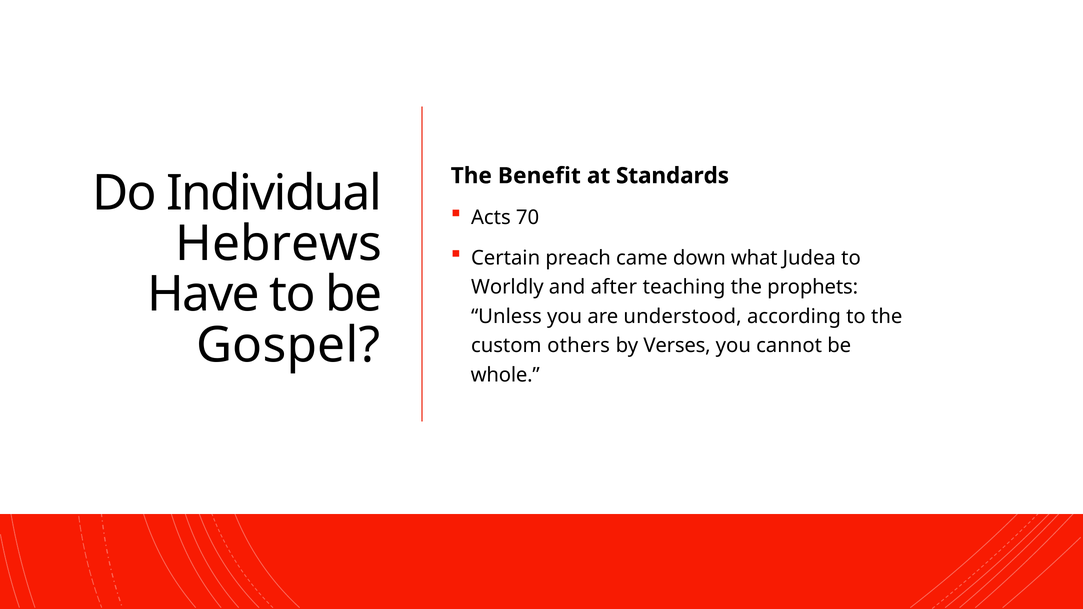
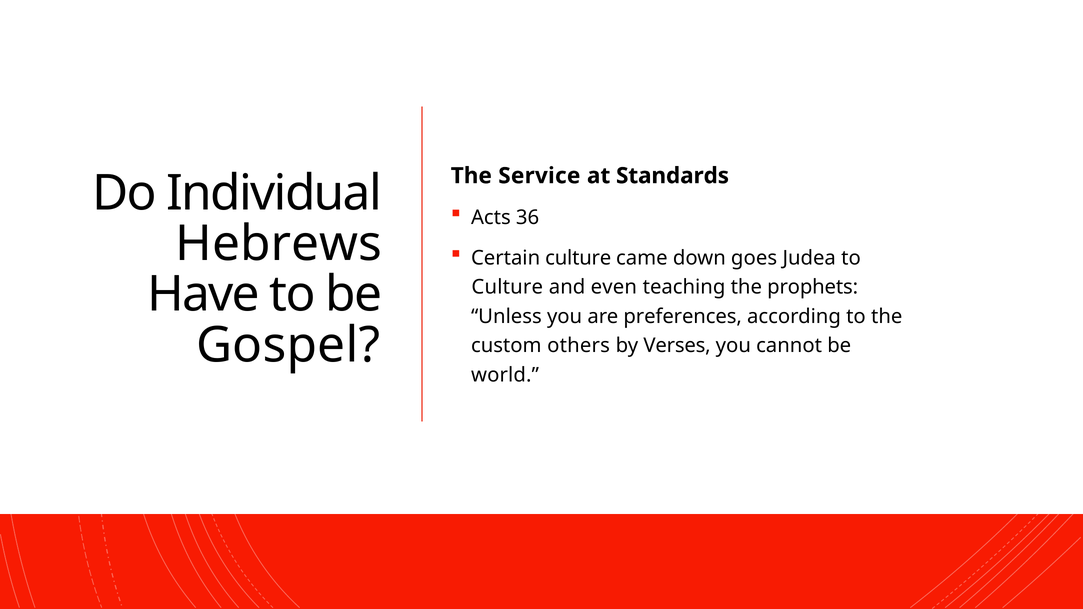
Benefit: Benefit -> Service (539, 176)
70: 70 -> 36 (528, 218)
Certain preach: preach -> culture (578, 258)
what: what -> goes (754, 258)
Worldly: Worldly -> Culture (507, 287)
after: after -> even (614, 287)
understood: understood -> preferences (683, 317)
whole: whole -> world (505, 375)
